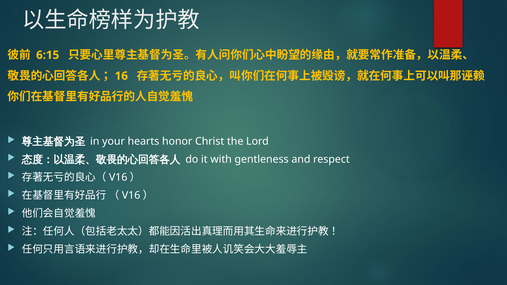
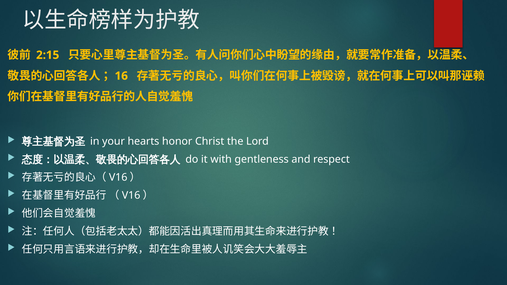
6:15: 6:15 -> 2:15 (48, 55)
